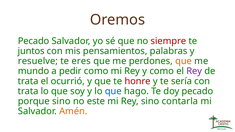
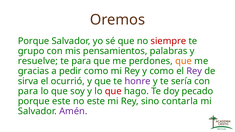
Pecado: Pecado -> Porque (34, 41)
juntos: juntos -> grupo (31, 51)
te eres: eres -> para (81, 61)
mundo: mundo -> gracias (33, 71)
trata: trata -> sirva (28, 81)
honre colour: red -> purple (138, 81)
trata: trata -> para (28, 91)
que colour: blue -> red (113, 91)
porque sino: sino -> este (61, 101)
Amén colour: orange -> purple (73, 111)
